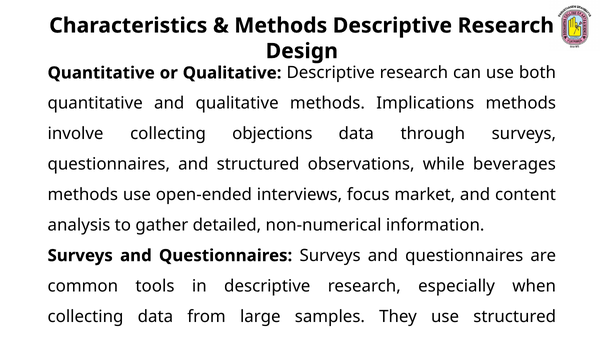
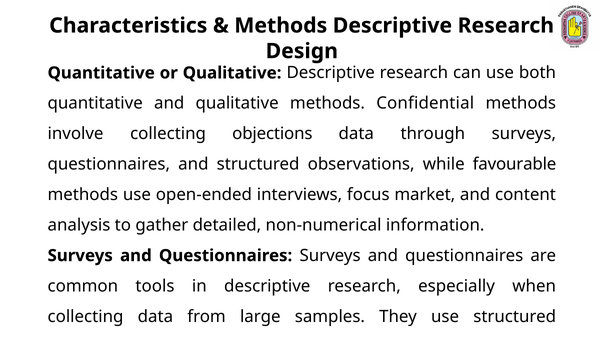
Implications: Implications -> Confidential (425, 103)
beverages: beverages -> favourable (515, 164)
